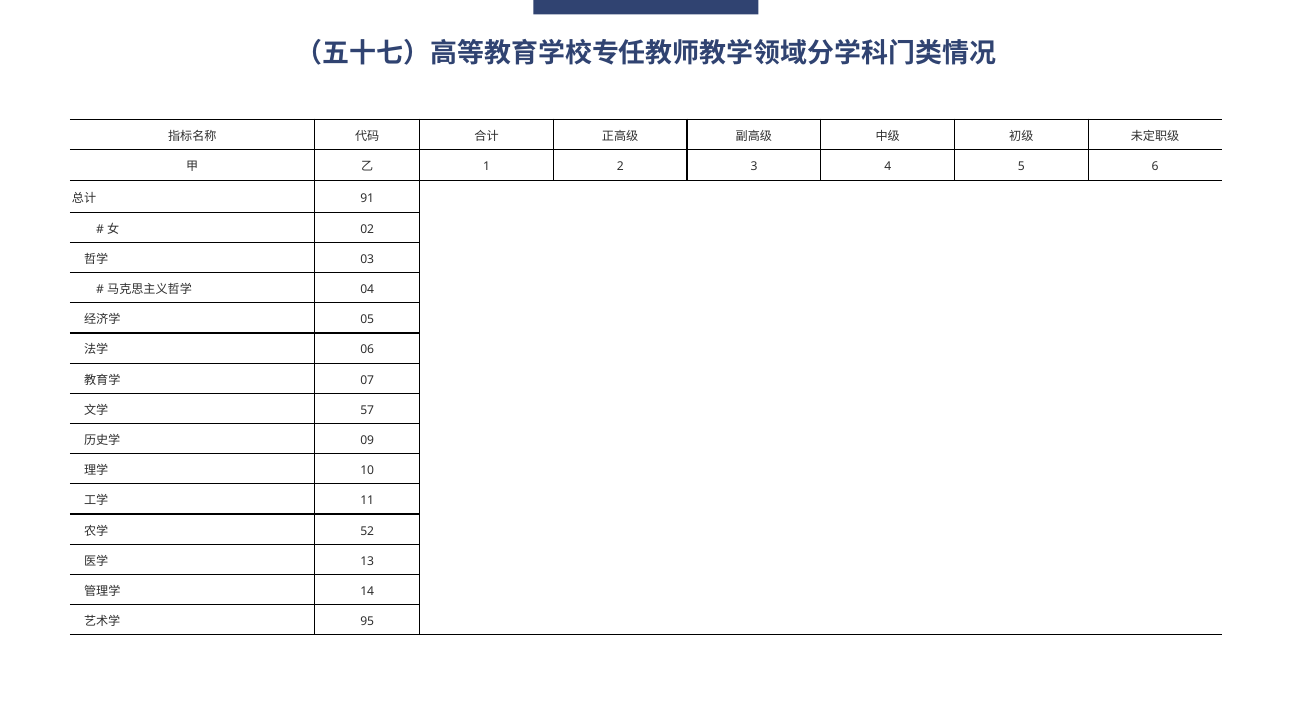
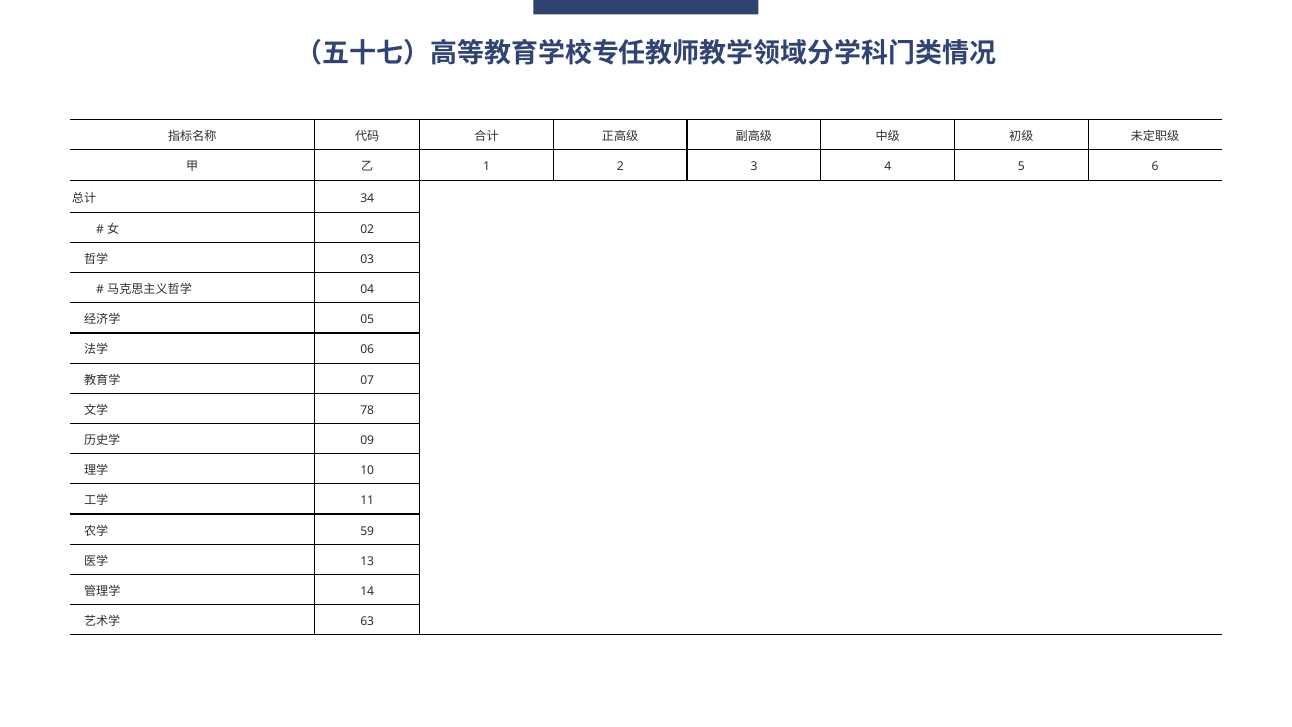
91: 91 -> 34 (367, 198)
57: 57 -> 78 (367, 410)
52: 52 -> 59 (367, 531)
95: 95 -> 63 (367, 621)
